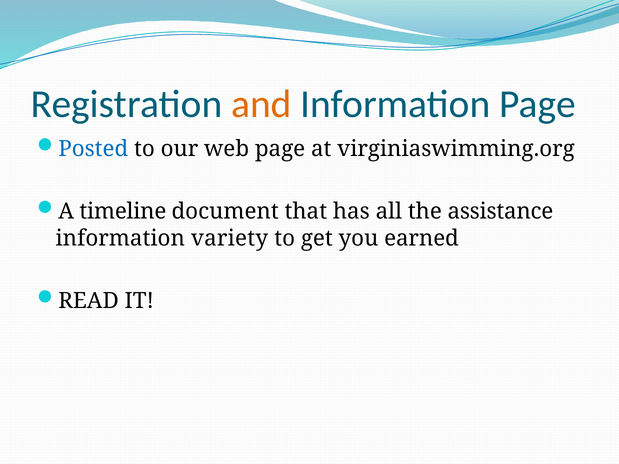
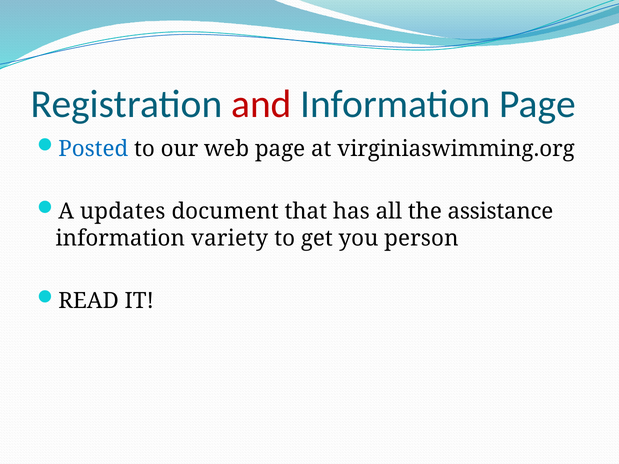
and colour: orange -> red (261, 104)
timeline: timeline -> updates (123, 212)
earned: earned -> person (421, 238)
